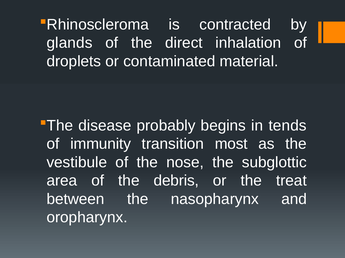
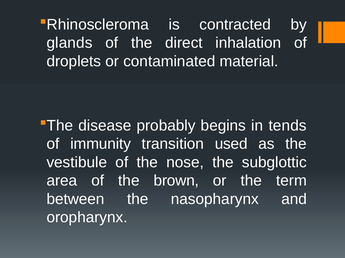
most: most -> used (231, 144)
debris: debris -> brown (176, 181)
treat: treat -> term (291, 181)
